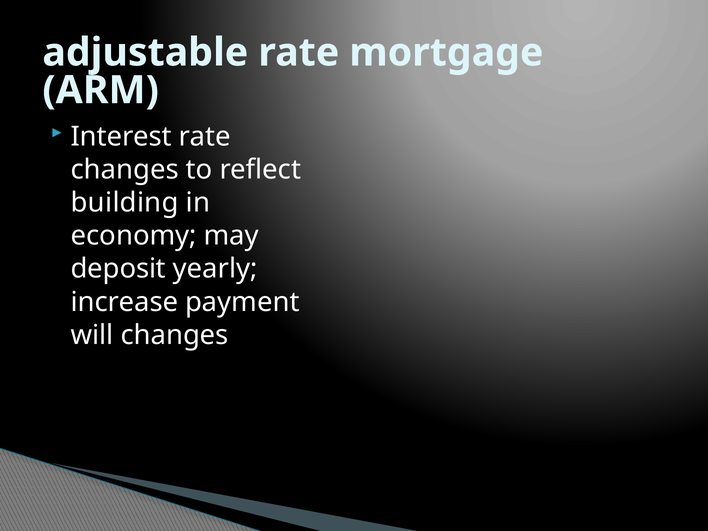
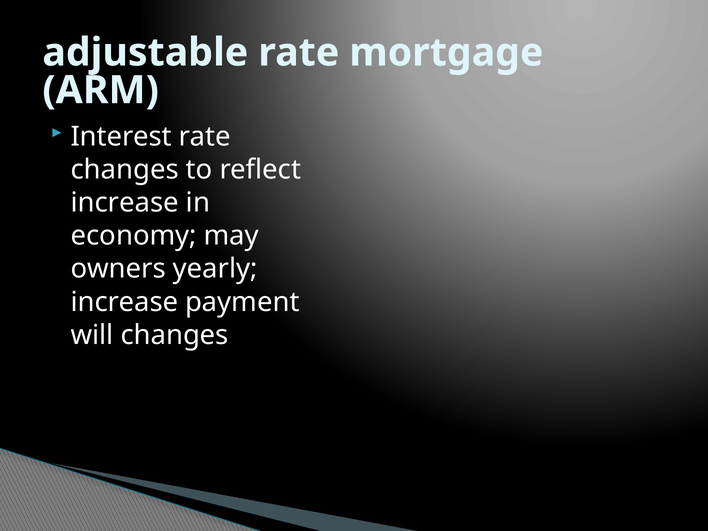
building: building -> increase (125, 203)
deposit: deposit -> owners (118, 269)
